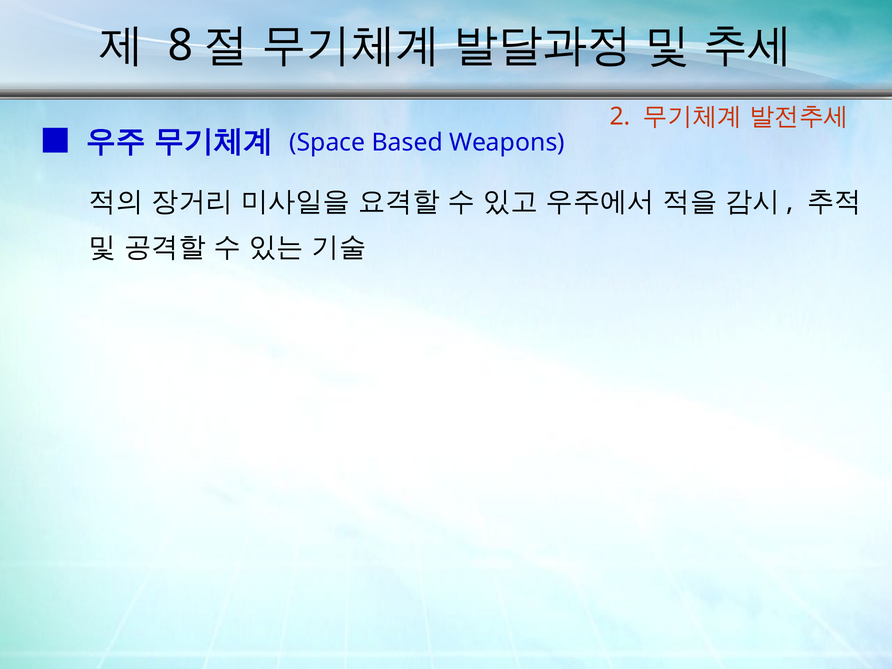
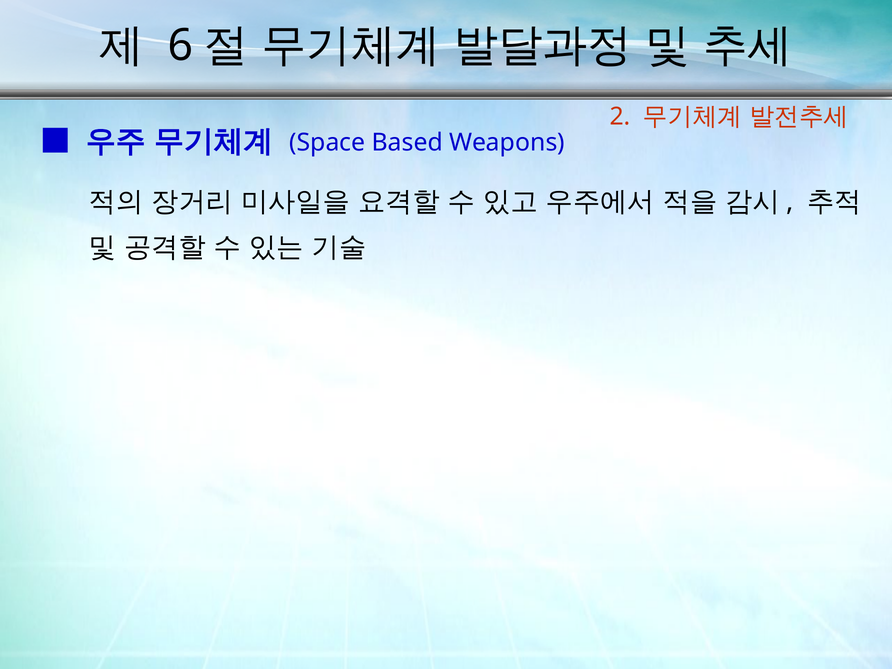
8: 8 -> 6 (181, 46)
